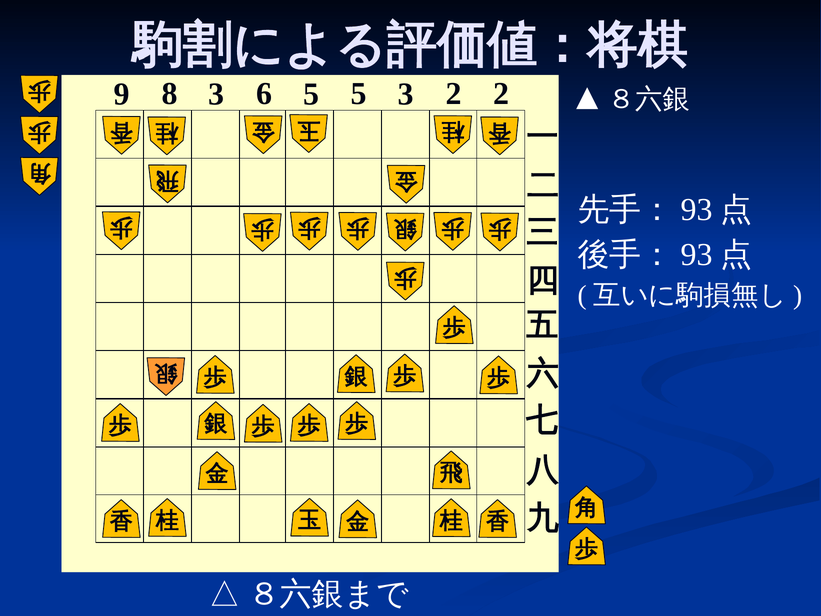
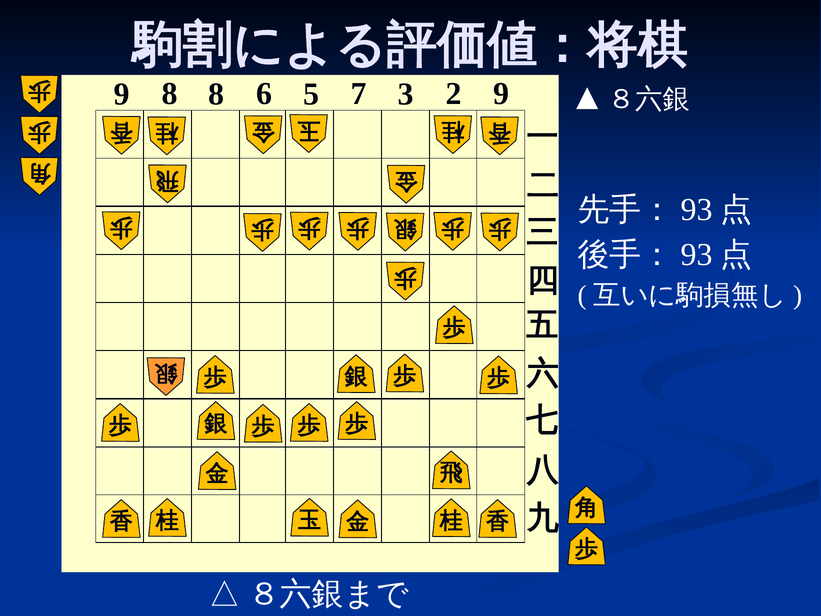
8 3: 3 -> 8 (216, 94)
5 5: 5 -> 7 (359, 94)
2 2: 2 -> 9 (501, 94)
